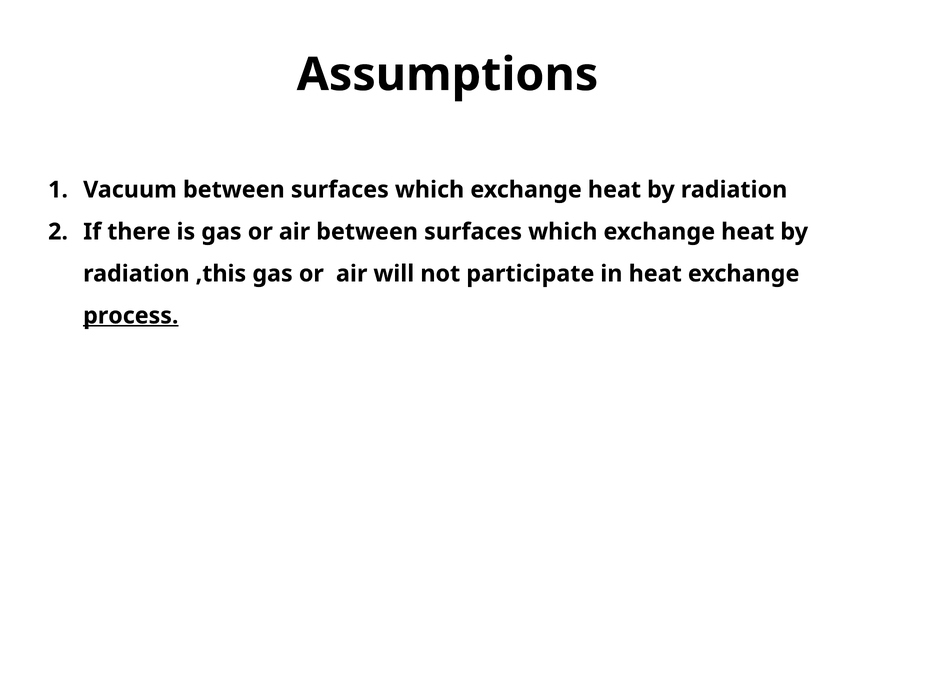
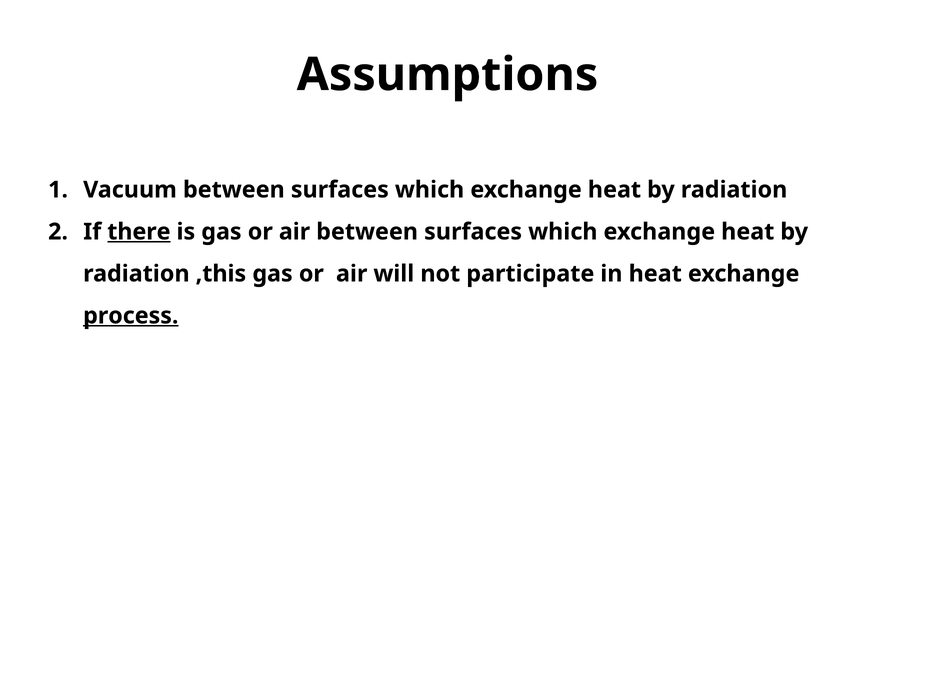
there underline: none -> present (139, 232)
